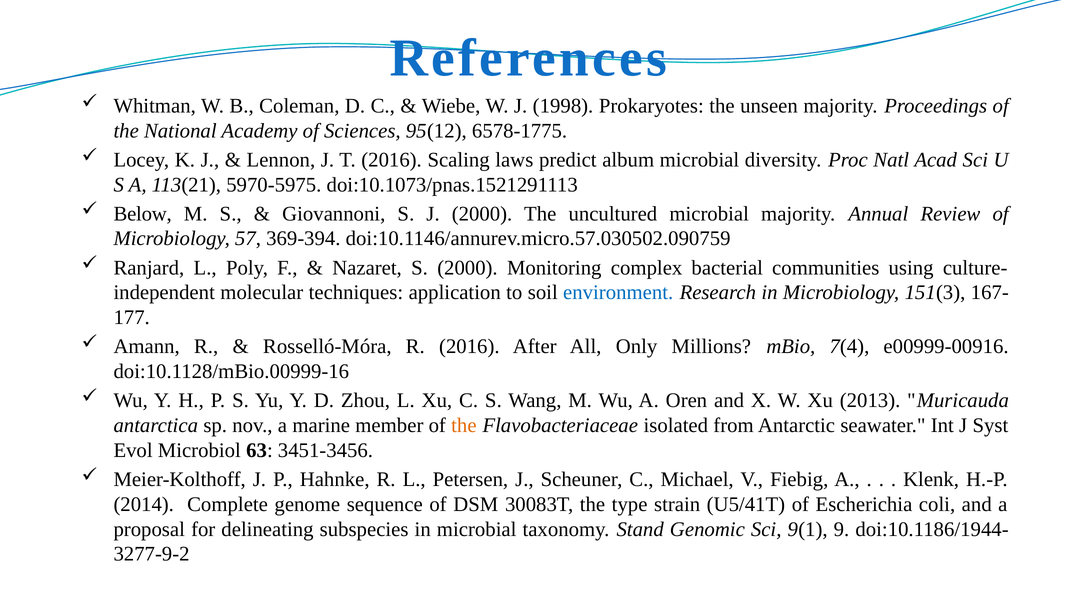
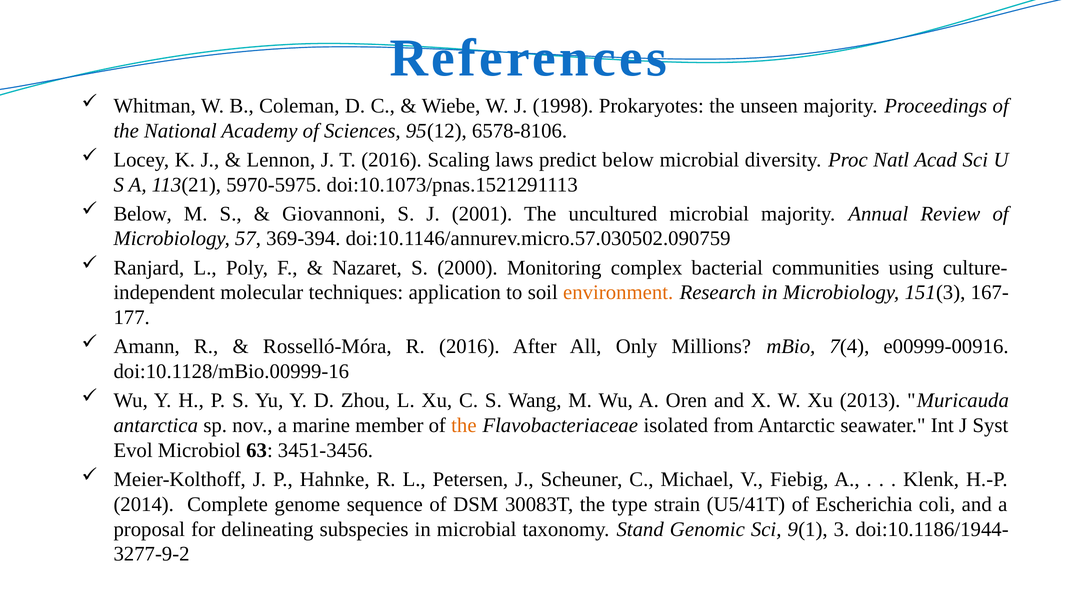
6578-1775: 6578-1775 -> 6578-8106 (520, 131)
predict album: album -> below (628, 160)
J 2000: 2000 -> 2001 (482, 214)
environment colour: blue -> orange (618, 292)
9: 9 -> 3 (841, 529)
